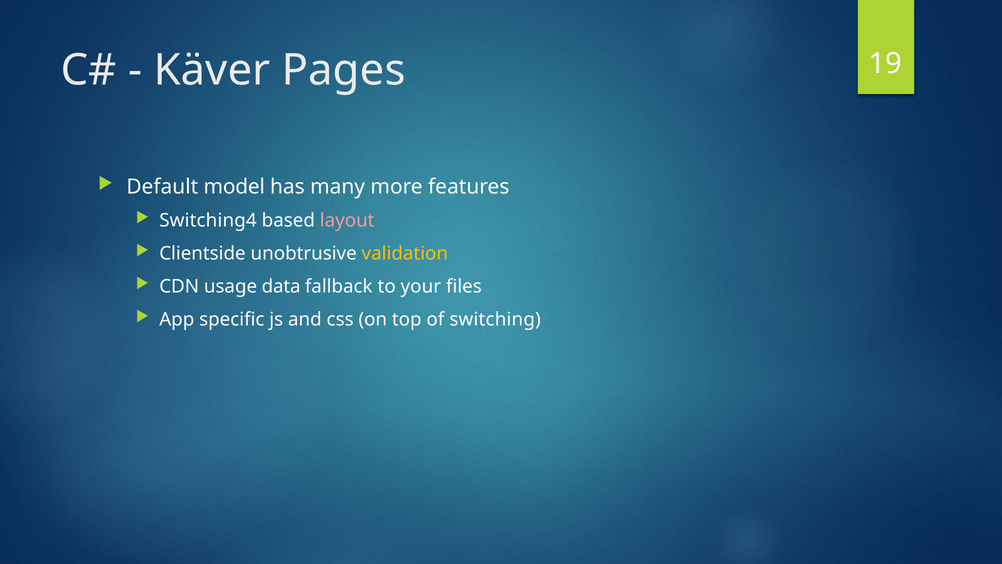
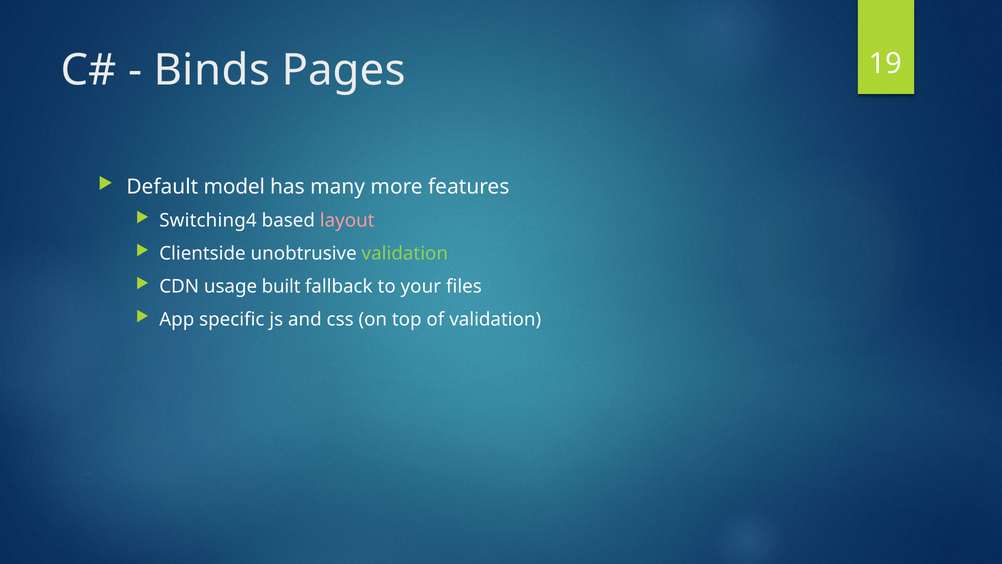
Käver: Käver -> Binds (212, 70)
validation colour: yellow -> light green (405, 254)
data: data -> built (281, 287)
of switching: switching -> validation (495, 320)
